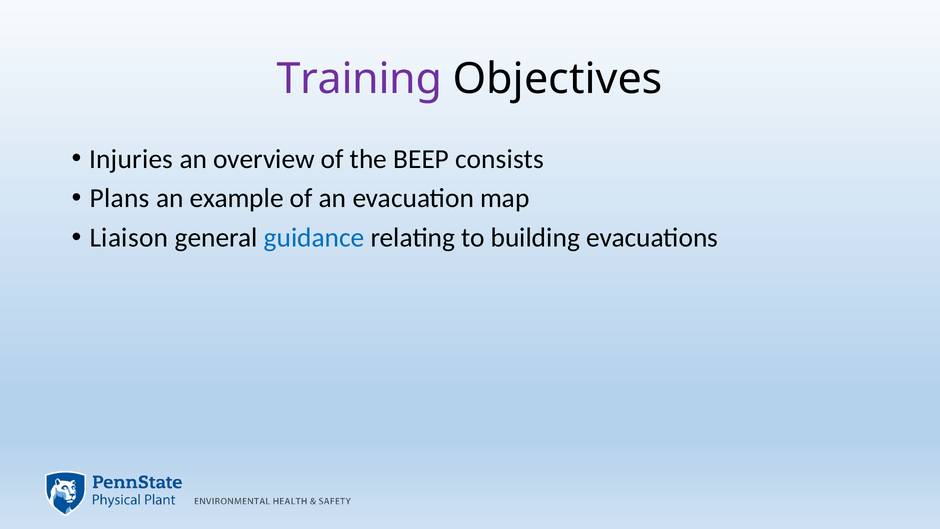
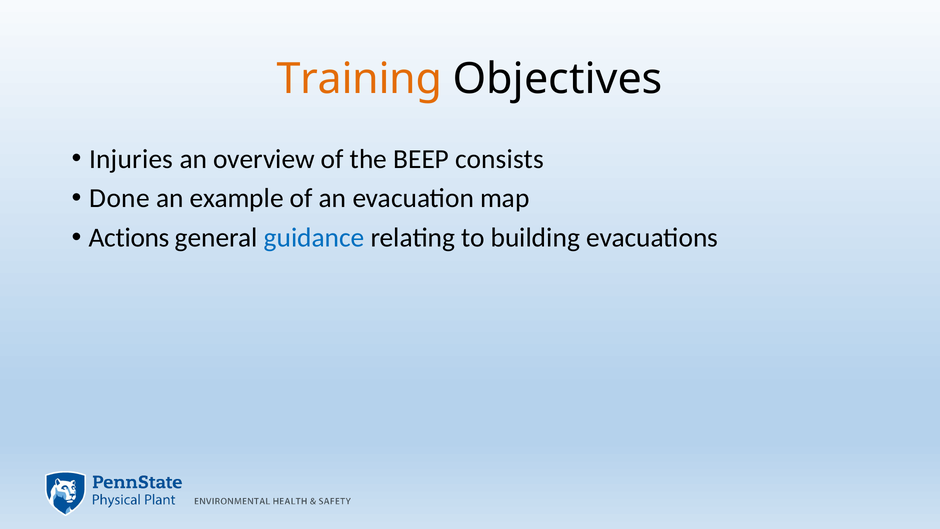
Training colour: purple -> orange (359, 79)
Plans: Plans -> Done (120, 198)
Liaison: Liaison -> Actions (129, 238)
